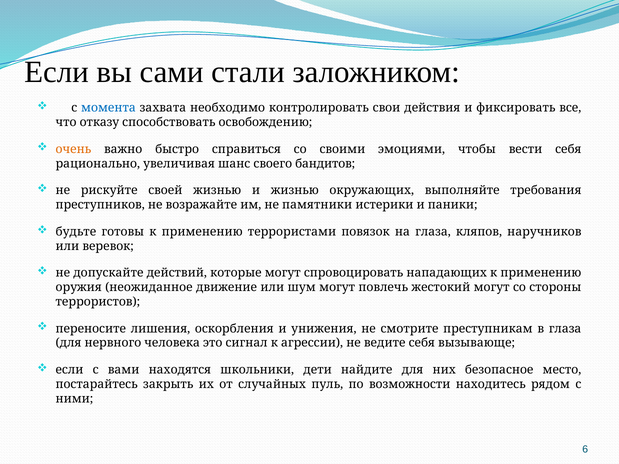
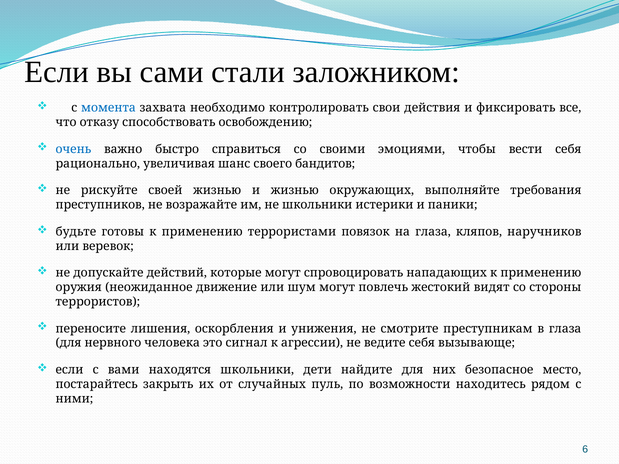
очень colour: orange -> blue (73, 149)
не памятники: памятники -> школьники (317, 205)
жестокий могут: могут -> видят (492, 287)
